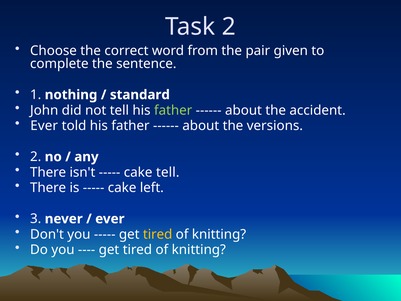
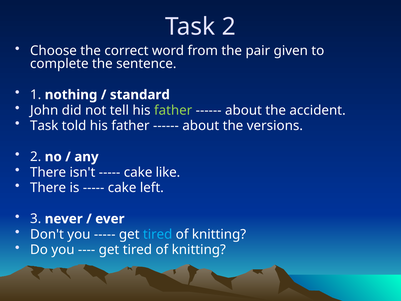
Ever: Ever -> Task (44, 126)
cake tell: tell -> like (168, 172)
tired colour: yellow -> light blue (158, 234)
